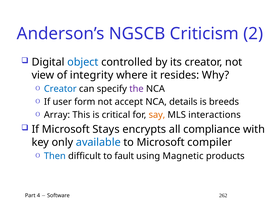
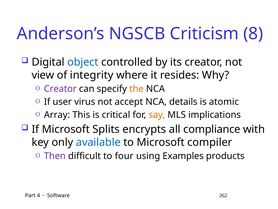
2: 2 -> 8 (253, 34)
Creator colour: blue -> purple (60, 89)
the colour: purple -> orange (136, 89)
form: form -> virus (85, 102)
breeds: breeds -> atomic (224, 102)
interactions: interactions -> implications (215, 115)
Stays: Stays -> Splits (106, 129)
Then colour: blue -> purple (55, 156)
fault: fault -> four (124, 156)
Magnetic: Magnetic -> Examples (183, 156)
